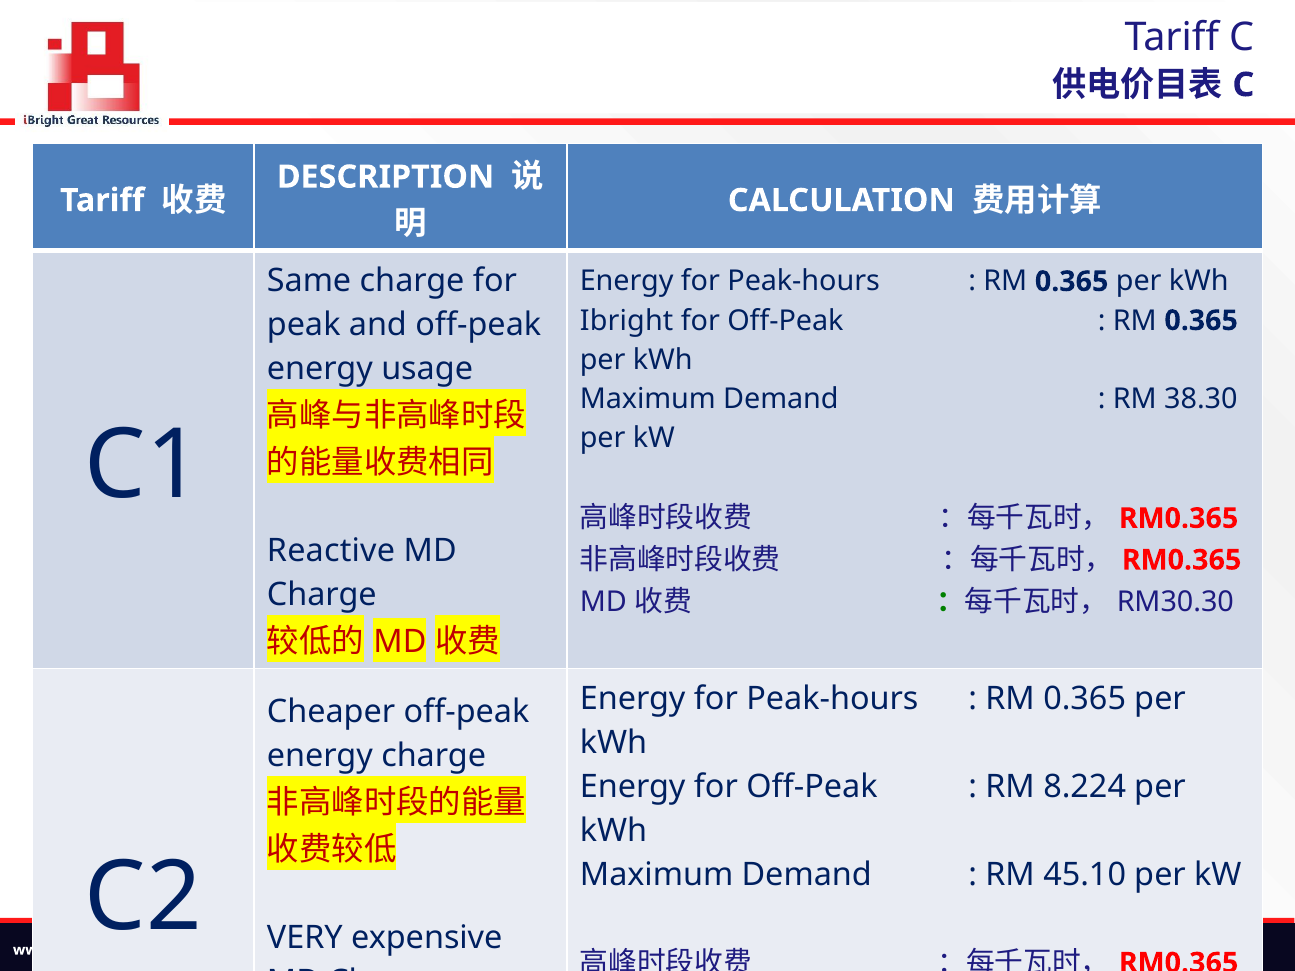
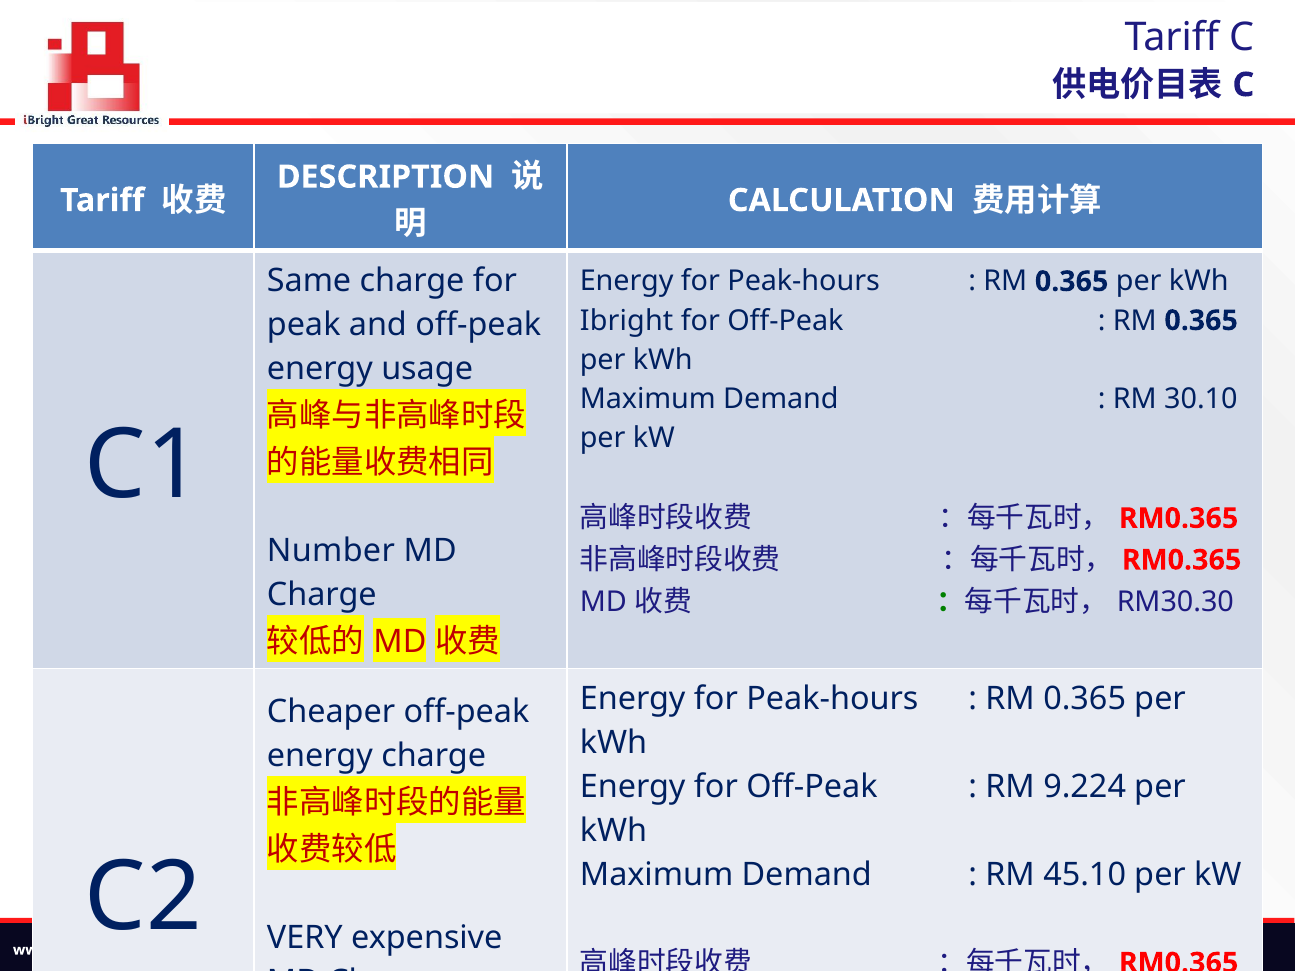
38.30: 38.30 -> 30.10 (1201, 399)
Reactive: Reactive -> Number (331, 551)
8.224: 8.224 -> 9.224 (1085, 787)
